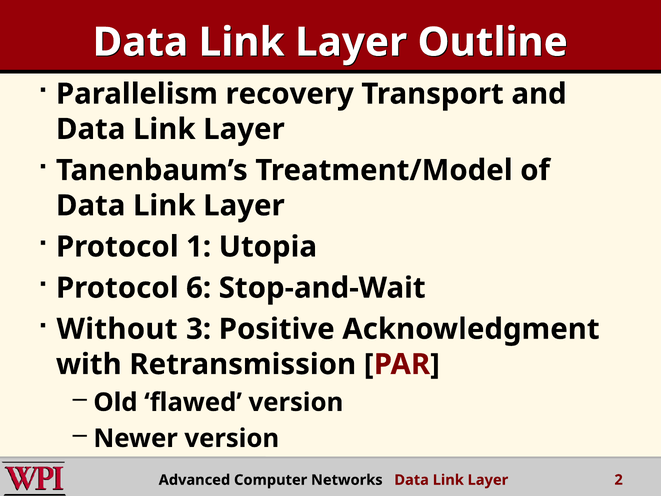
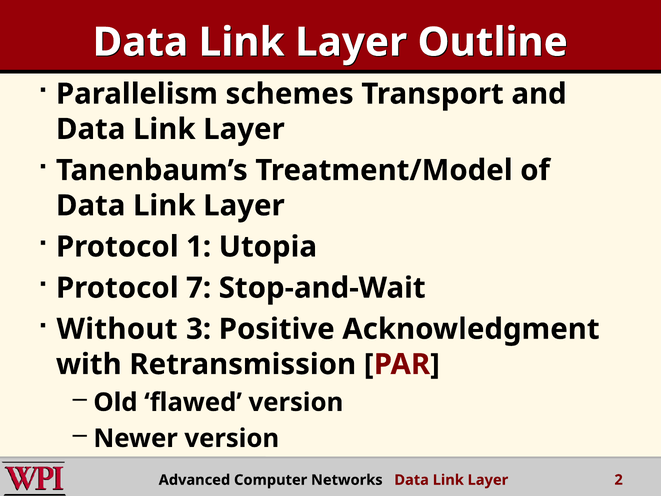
recovery: recovery -> schemes (290, 94)
6: 6 -> 7 (199, 288)
